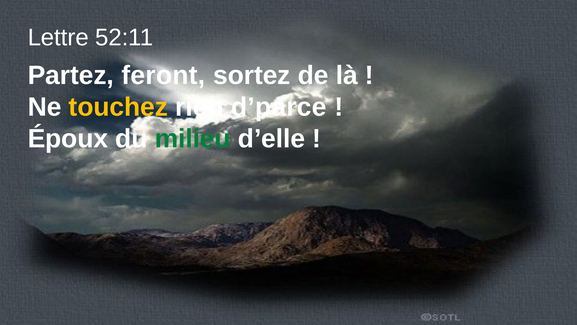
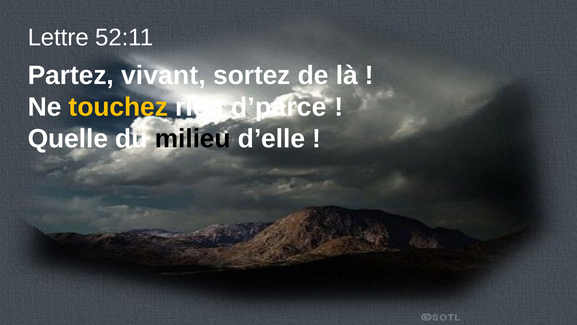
feront: feront -> vivant (163, 75)
Époux: Époux -> Quelle (68, 139)
milieu colour: green -> black (193, 139)
